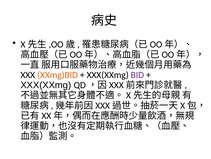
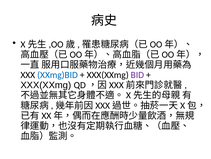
XXmg)BID colour: orange -> blue (58, 75)
